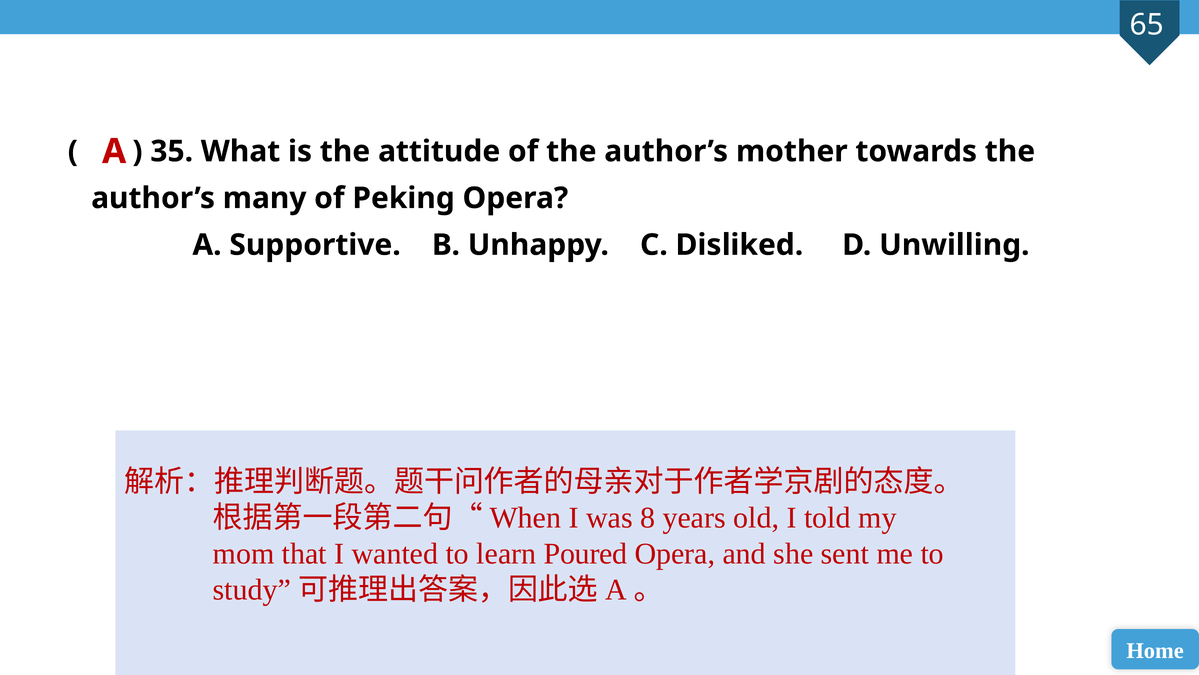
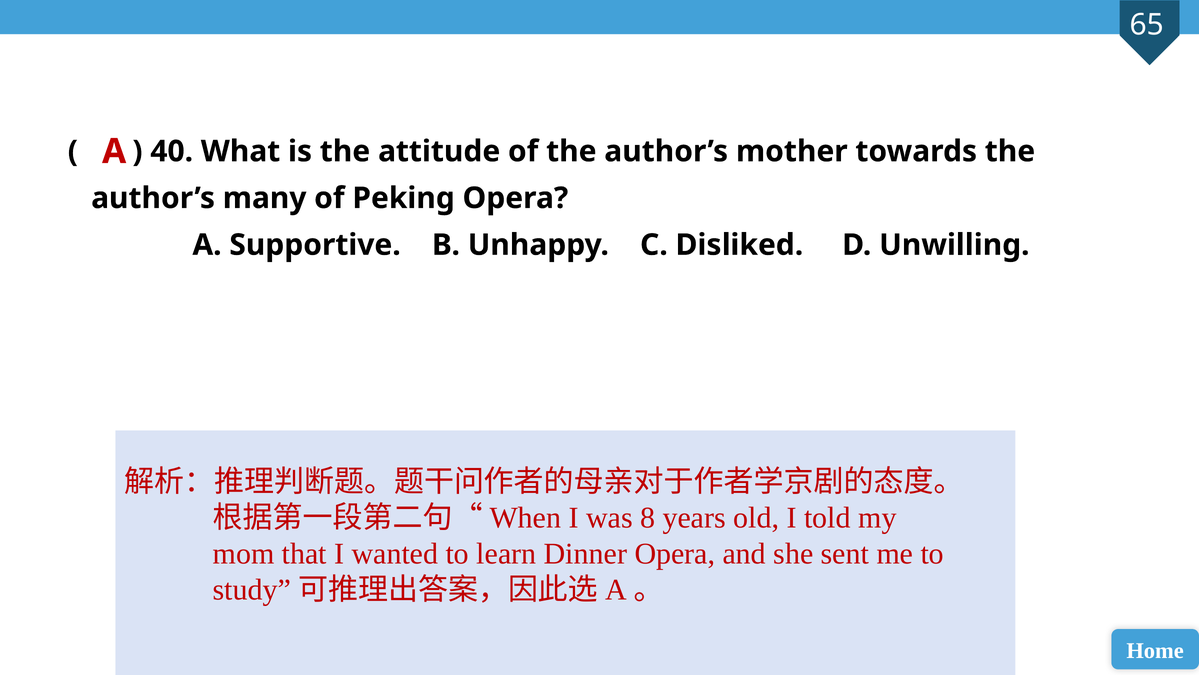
35: 35 -> 40 (172, 151)
Poured: Poured -> Dinner (585, 553)
